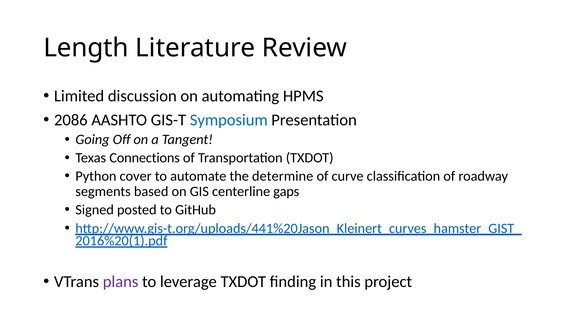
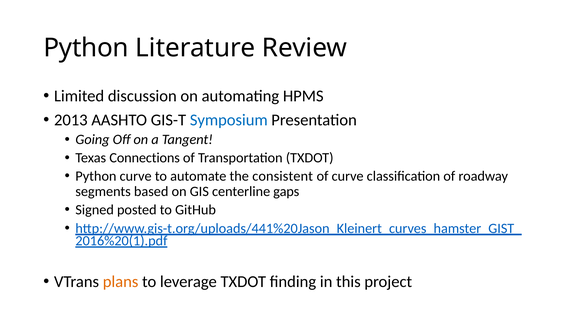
Length: Length -> Python (86, 48)
2086: 2086 -> 2013 (71, 120)
Python cover: cover -> curve (136, 176)
determine: determine -> consistent (283, 176)
plans colour: purple -> orange (121, 282)
